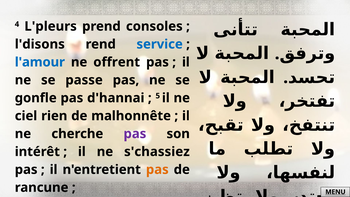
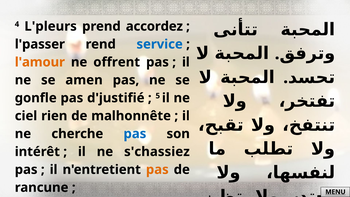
consoles: consoles -> accordez (154, 26)
l'disons: l'disons -> l'passer (40, 44)
l'amour colour: blue -> orange (40, 62)
passe: passe -> amen (84, 80)
d'hannai: d'hannai -> d'justifié (116, 98)
pas colour: purple -> blue (135, 134)
